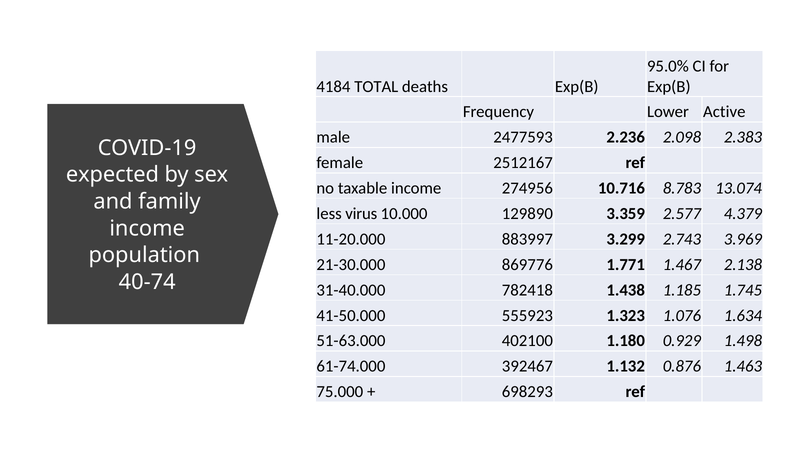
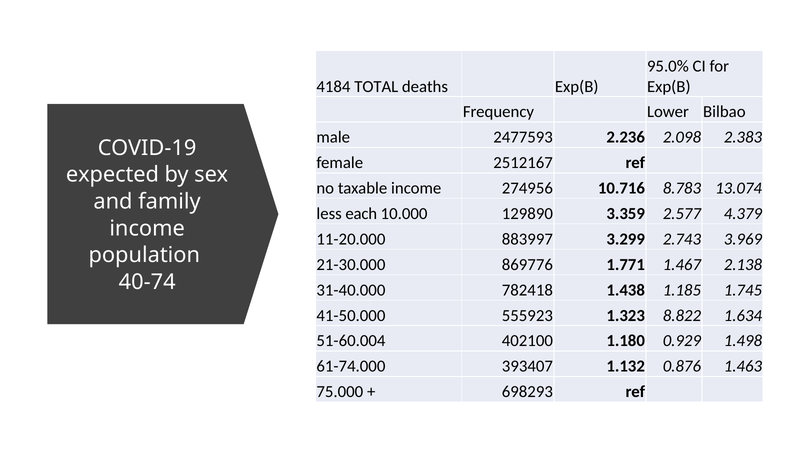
Active: Active -> Bilbao (724, 112)
virus: virus -> each (361, 214)
1.076: 1.076 -> 8.822 (682, 315)
51-63.000: 51-63.000 -> 51-60.004 (351, 341)
392467: 392467 -> 393407 (527, 366)
